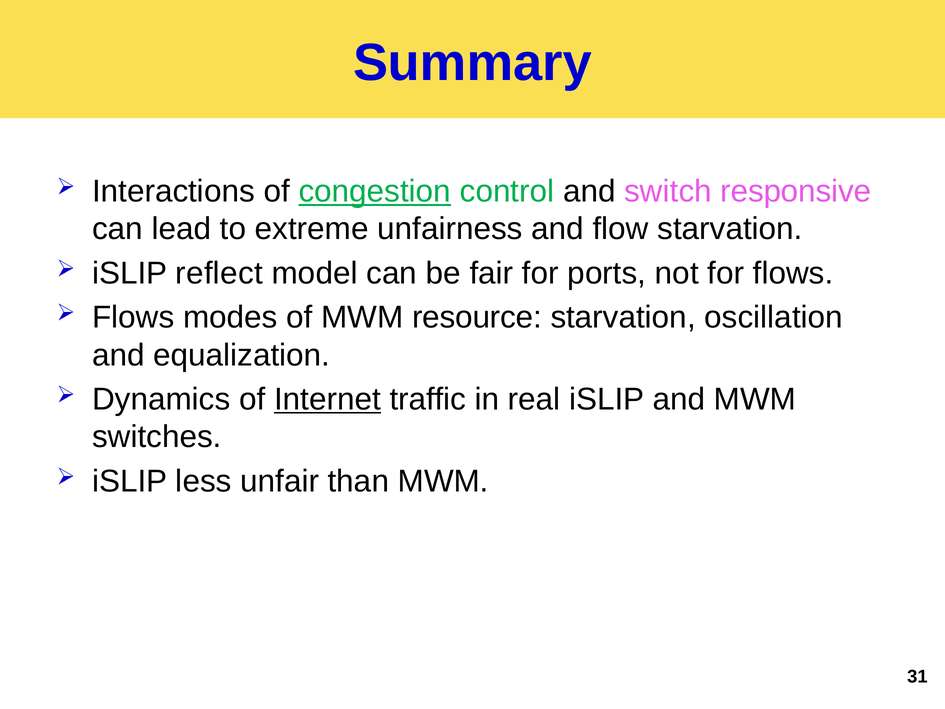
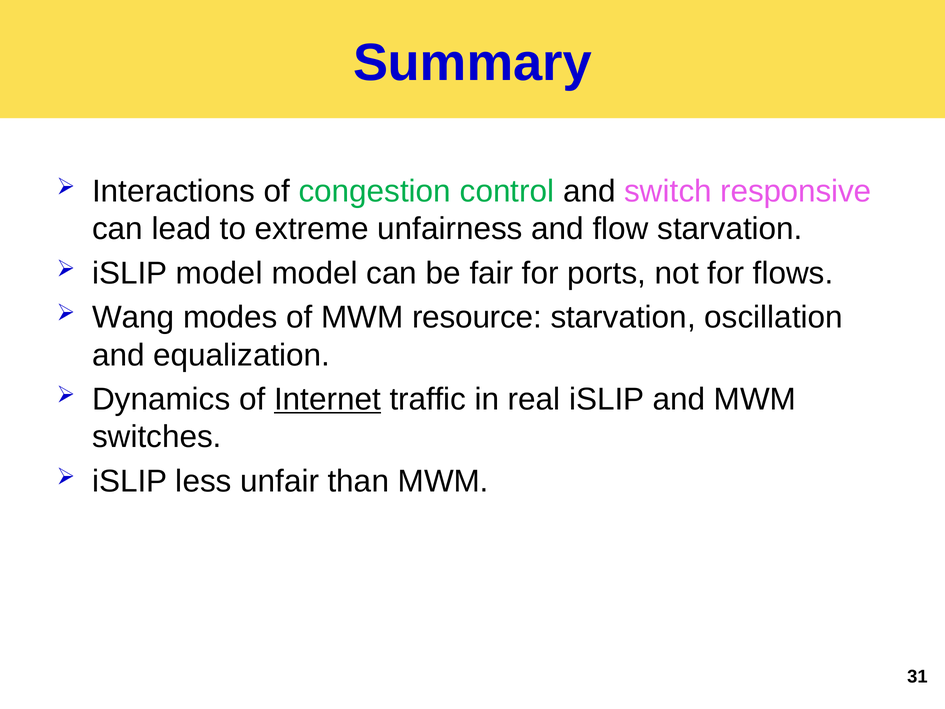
congestion underline: present -> none (375, 191)
iSLIP reflect: reflect -> model (219, 273)
Flows: Flows -> Wang (133, 317)
